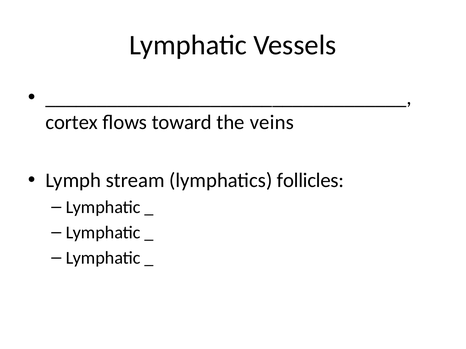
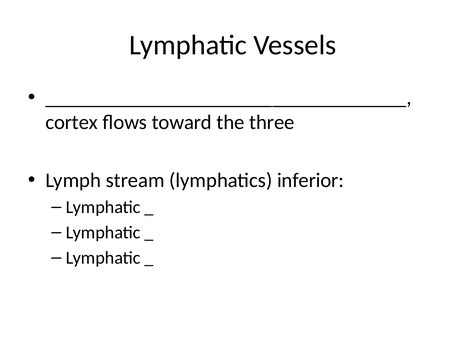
veins: veins -> three (272, 123)
follicles: follicles -> inferior (310, 181)
